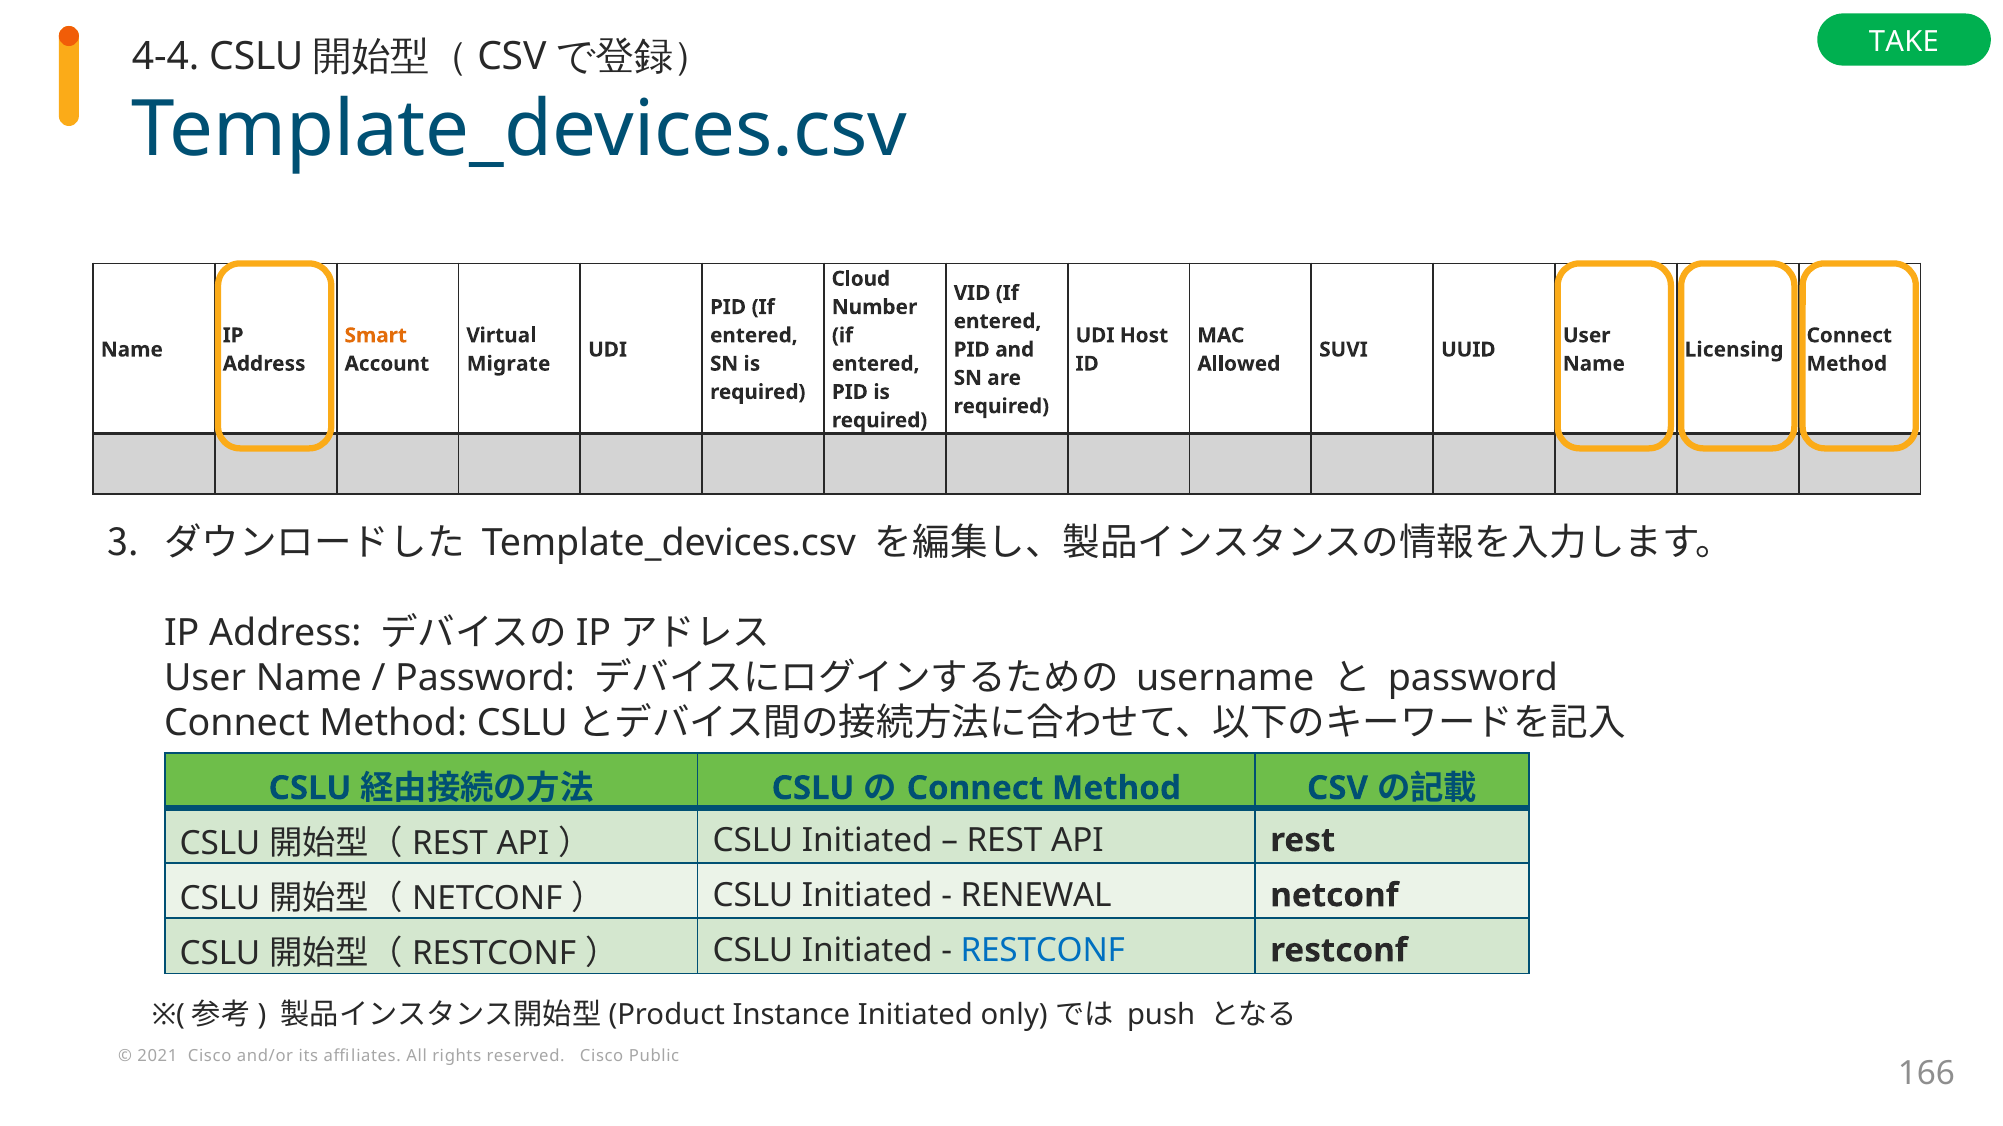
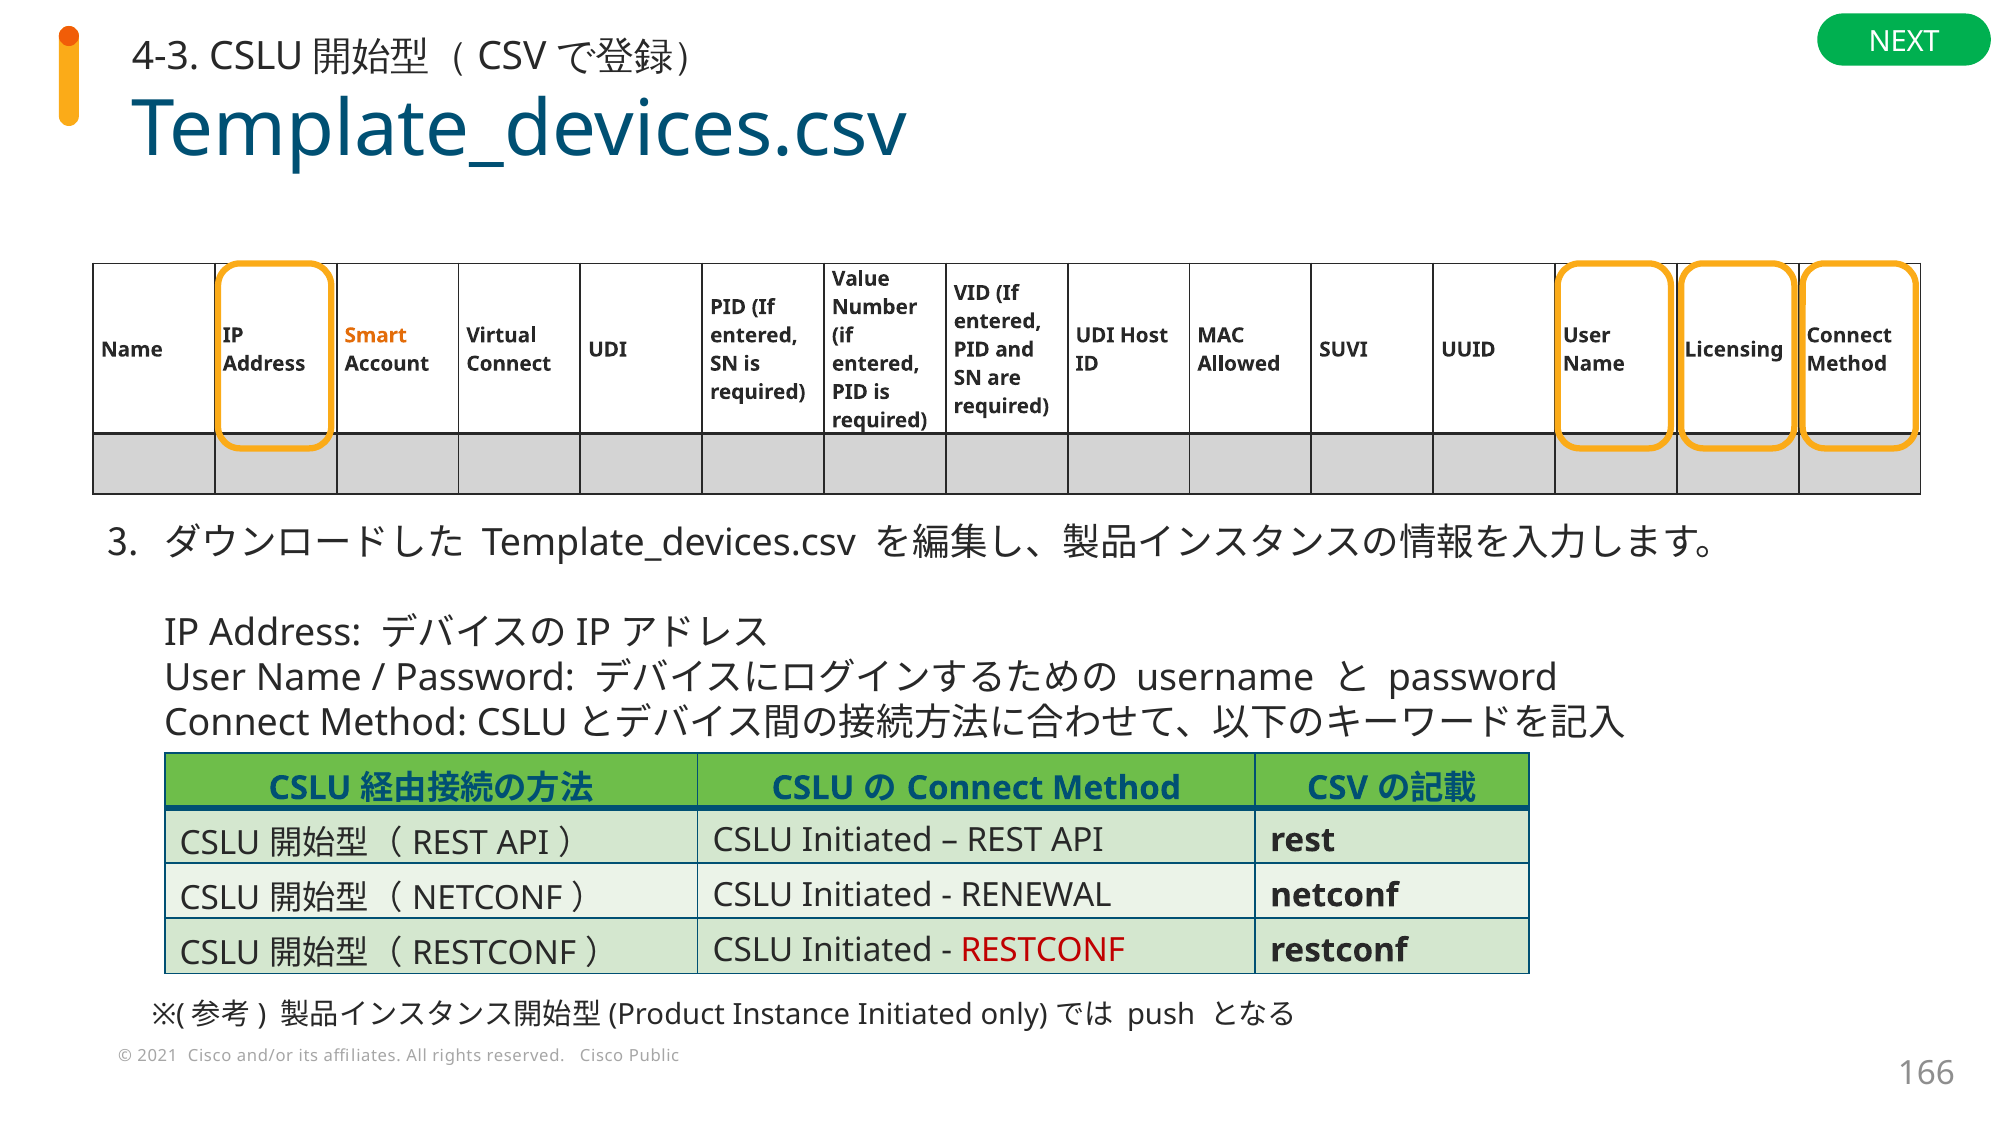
TAKE: TAKE -> NEXT (1904, 42)
4-4: 4-4 -> 4-3 (166, 57)
Cloud: Cloud -> Value (861, 279)
Migrate: Migrate -> Connect (509, 364)
RESTCONF colour: blue -> red (1043, 951)
